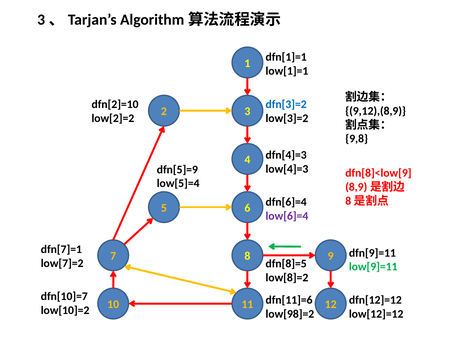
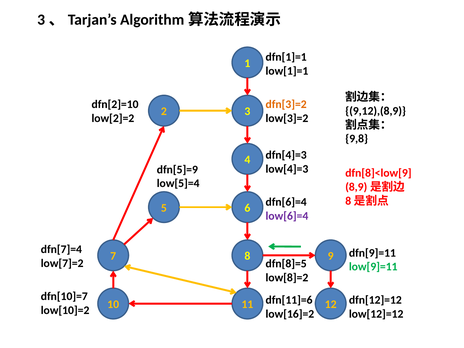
dfn[3]=2 colour: blue -> orange (286, 104)
dfn[7]=1: dfn[7]=1 -> dfn[7]=4 (61, 249)
low[98]=2: low[98]=2 -> low[16]=2 (290, 314)
